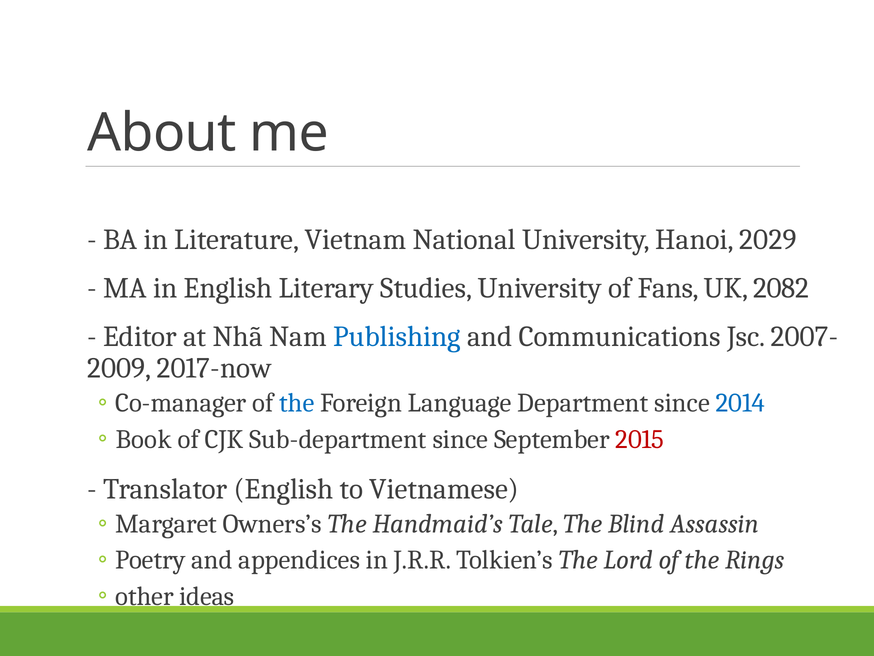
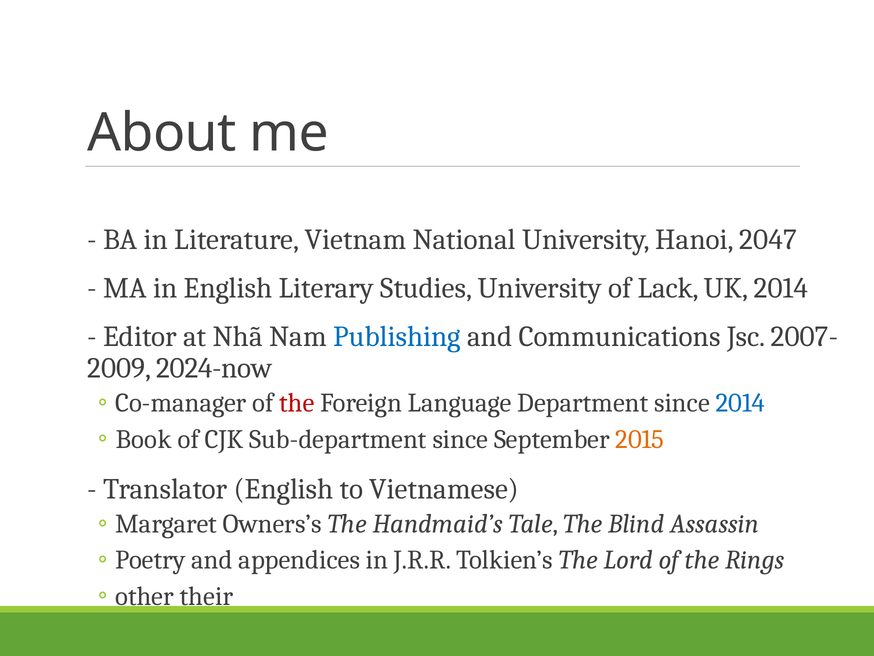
2029: 2029 -> 2047 (768, 240)
Fans: Fans -> Lack (668, 288)
UK 2082: 2082 -> 2014 (781, 288)
2017-now: 2017-now -> 2024-now (214, 368)
the colour: blue -> red (297, 403)
2015 colour: red -> orange (640, 439)
ideas: ideas -> their (207, 596)
